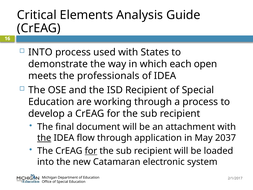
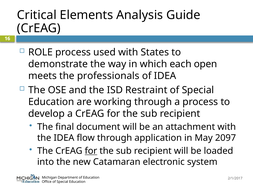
INTO: INTO -> ROLE (41, 52)
ISD Recipient: Recipient -> Restraint (146, 90)
the underline: present -> none (44, 138)
2037: 2037 -> 2097 (226, 138)
